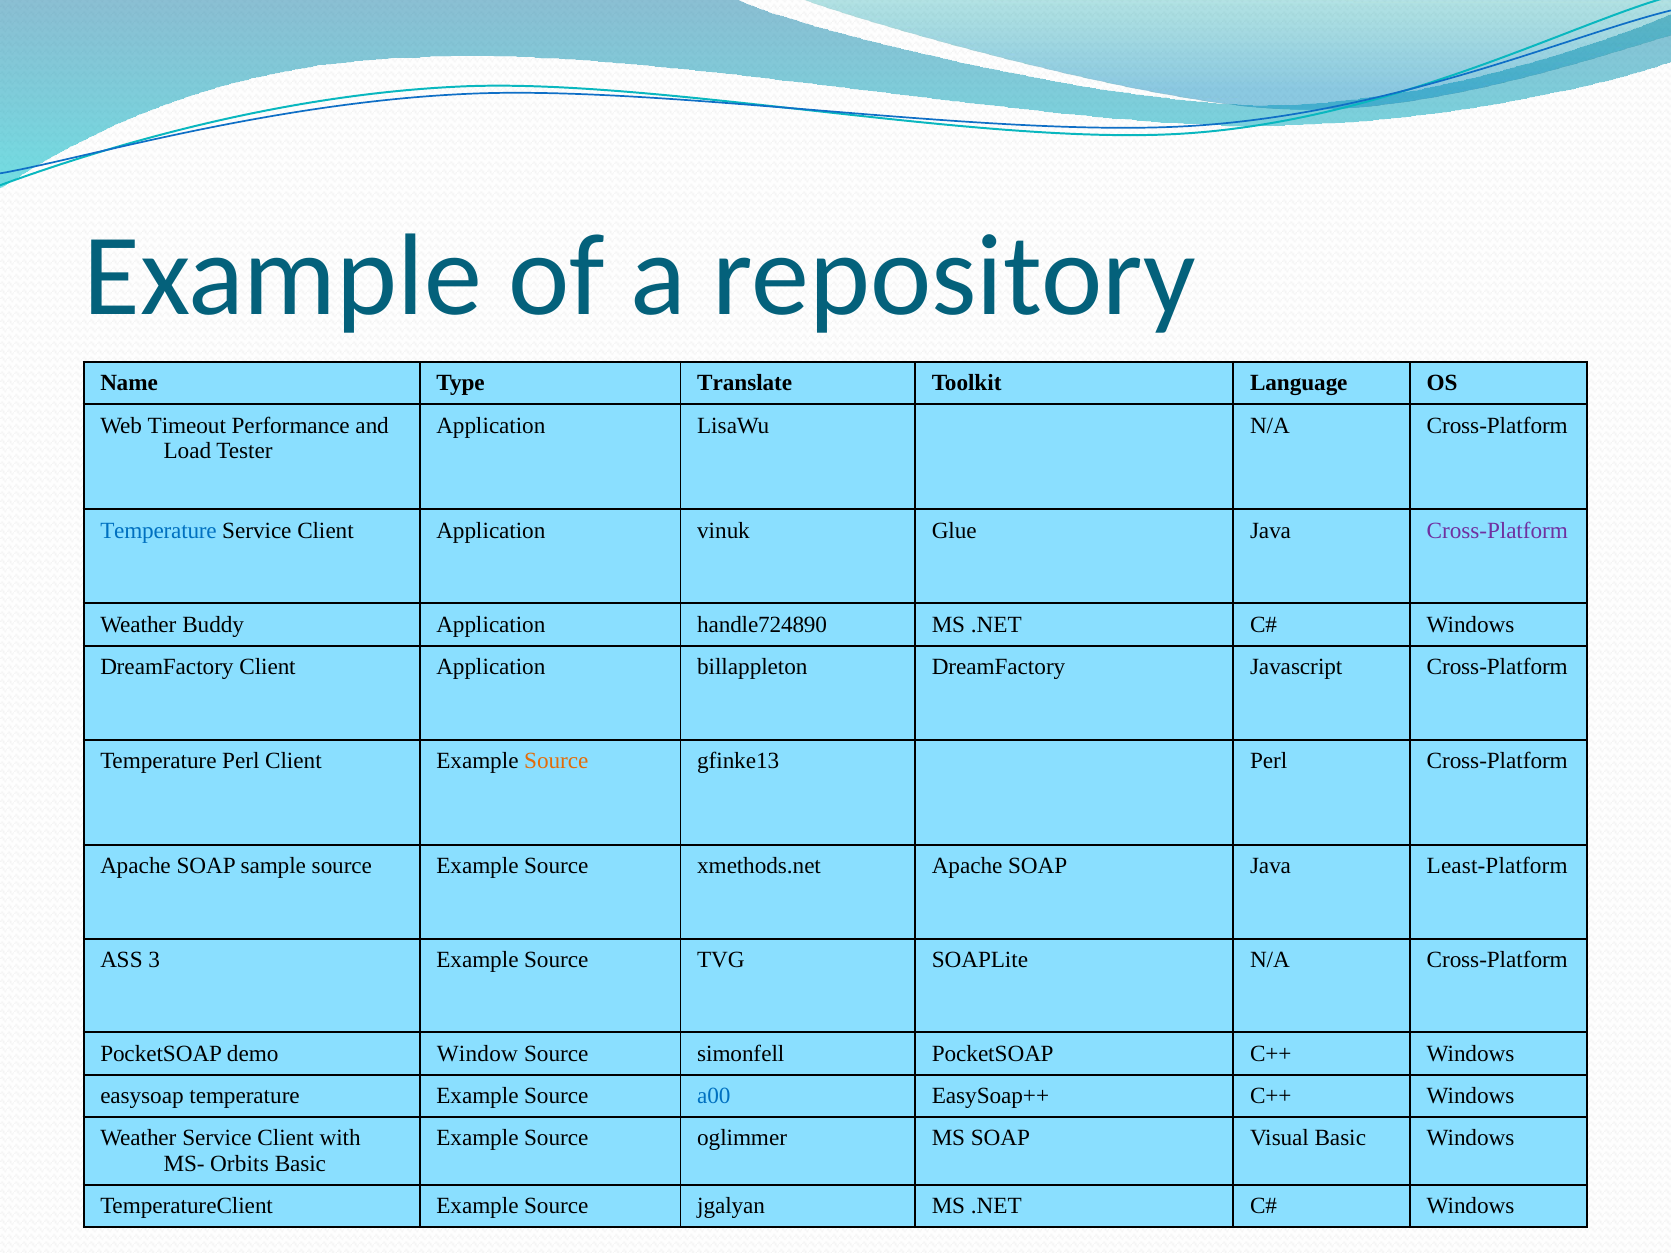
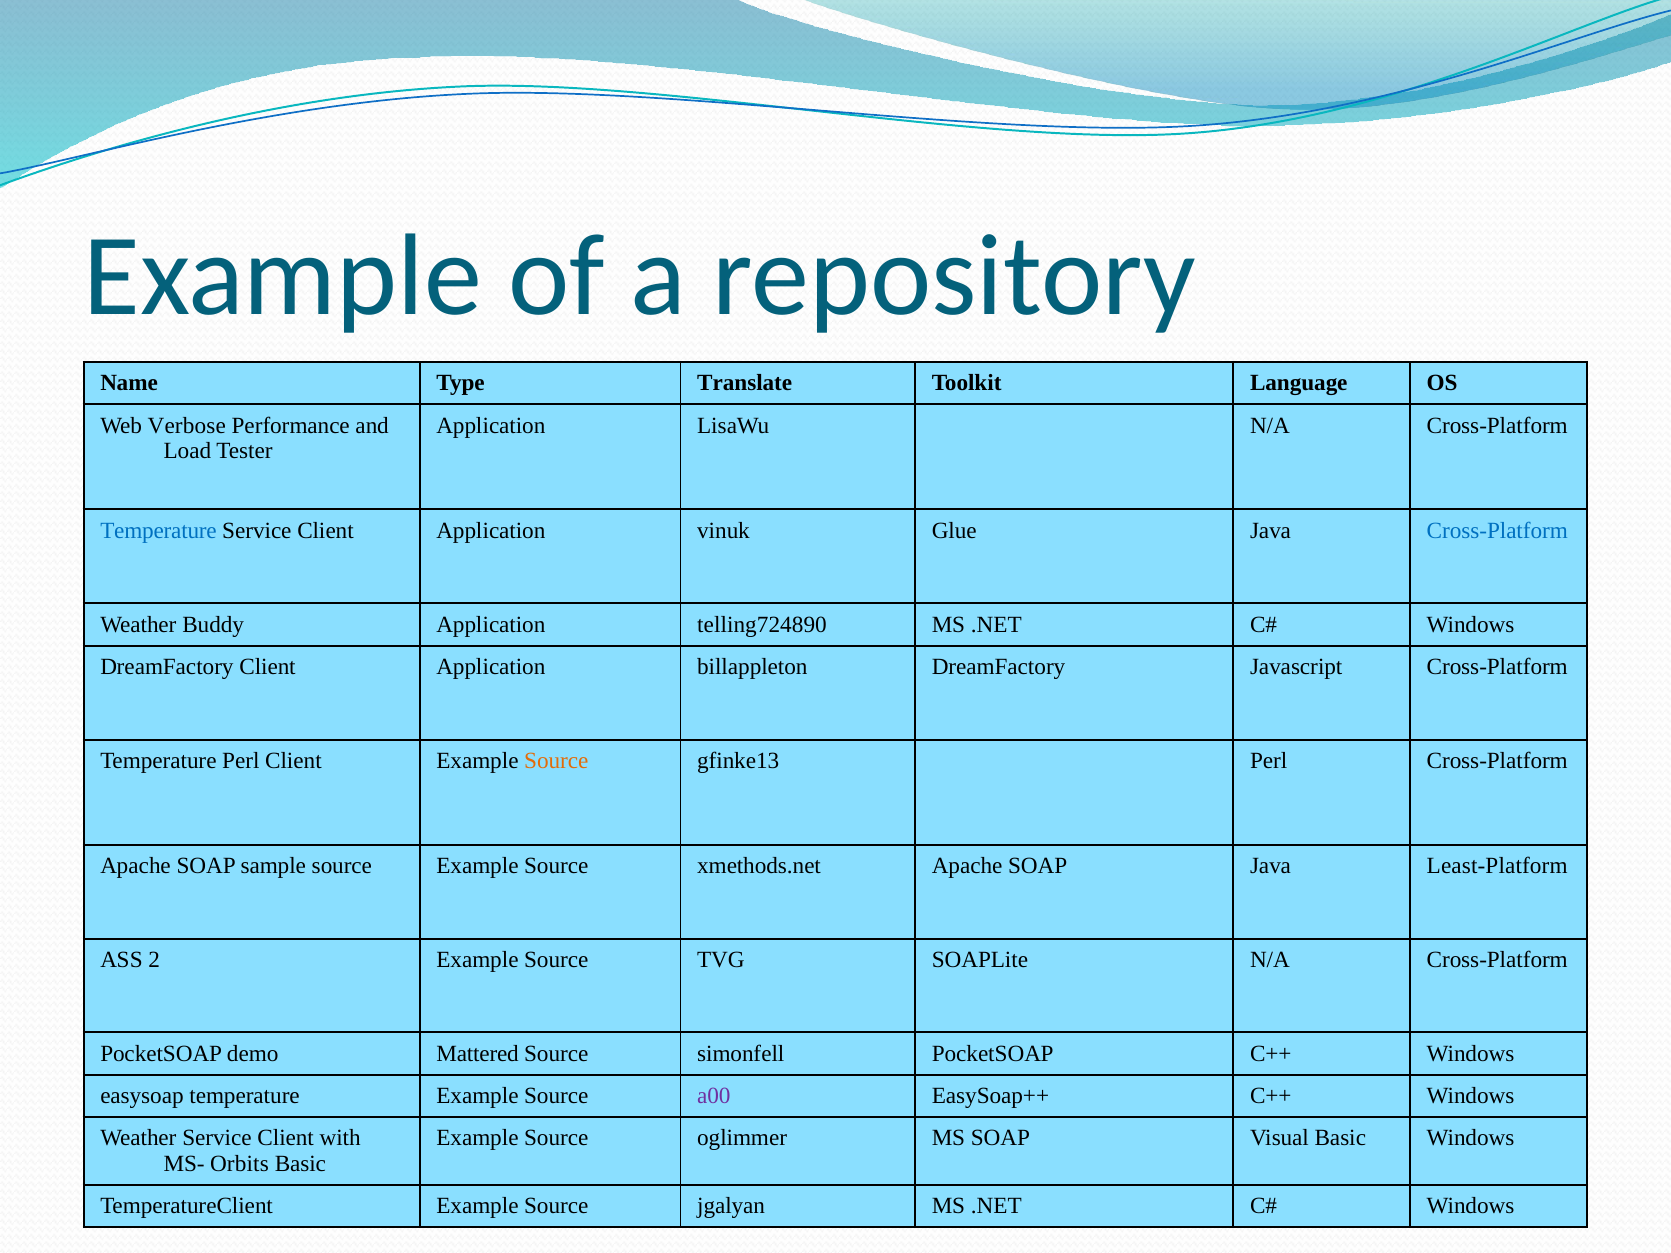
Timeout: Timeout -> Verbose (187, 426)
Cross-Platform colour: purple -> blue (1497, 531)
handle724890: handle724890 -> telling724890 (762, 625)
3: 3 -> 2 (154, 960)
Window: Window -> Mattered (478, 1054)
a00 colour: blue -> purple (714, 1096)
